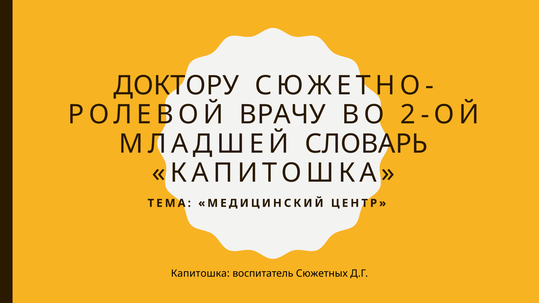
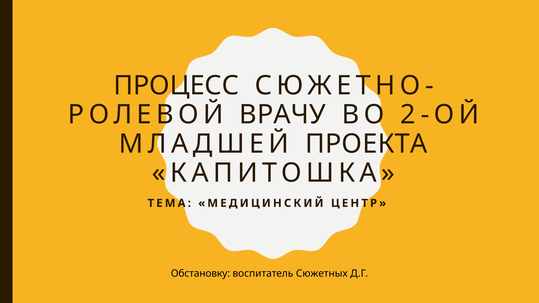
ДОКТОРУ: ДОКТОРУ -> ПРОЦЕСС (176, 86)
СЛОВАРЬ: СЛОВАРЬ -> ПРОЕКТА (366, 144)
Капитошка: Капитошка -> Обстановку (200, 274)
